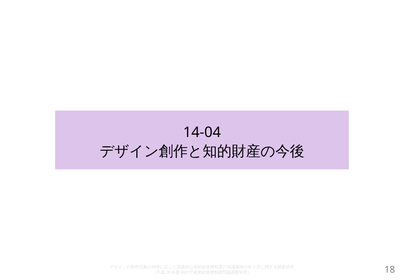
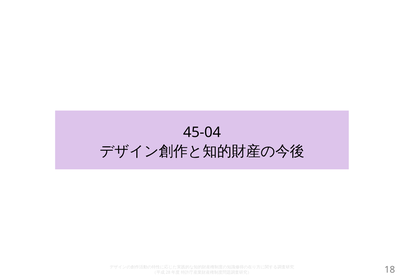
14-04: 14-04 -> 45-04 (202, 132)
